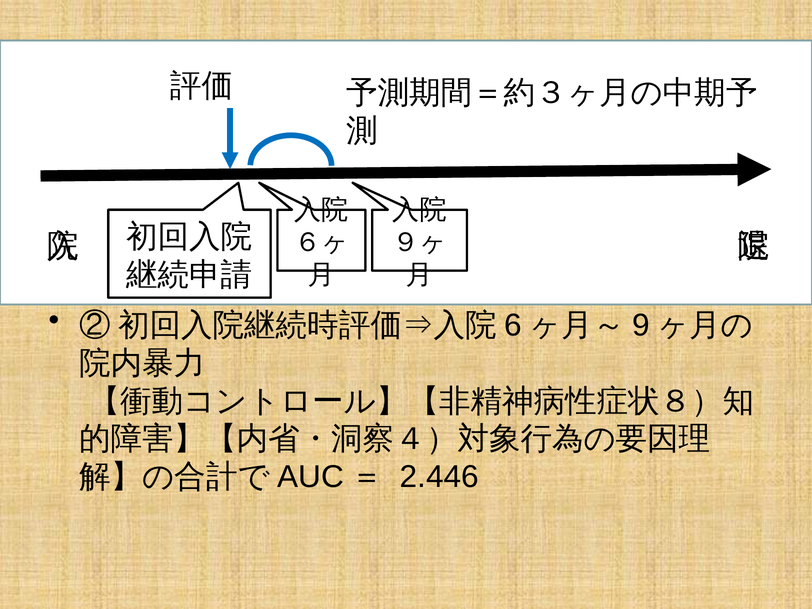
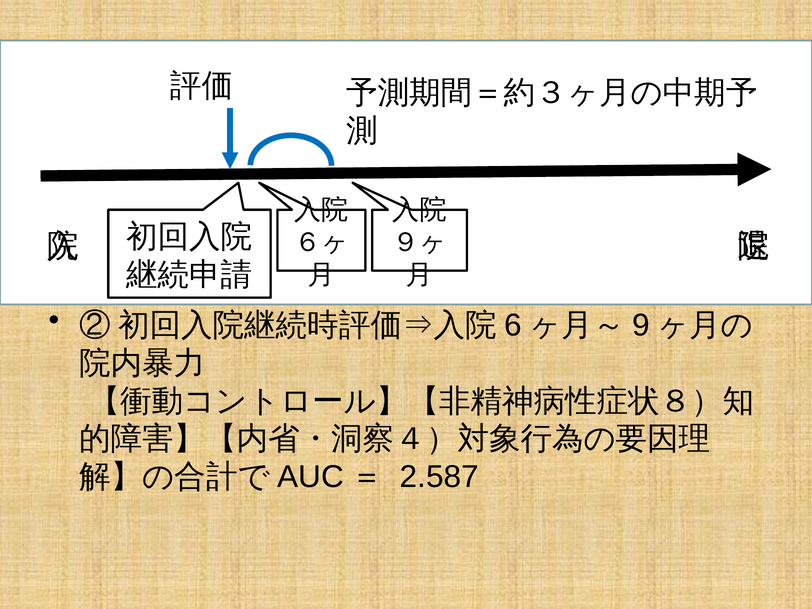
2.446: 2.446 -> 2.587 (439, 477)
